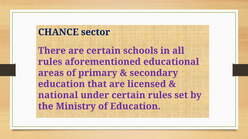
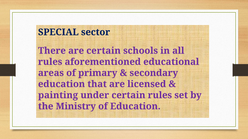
CHANCE: CHANCE -> SPECIAL (58, 32)
national: national -> painting (58, 96)
